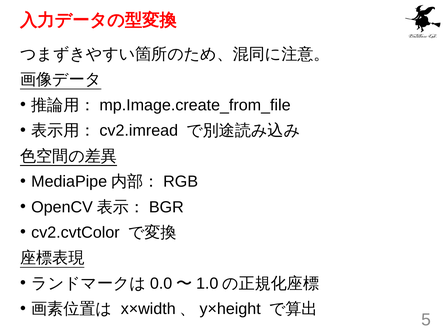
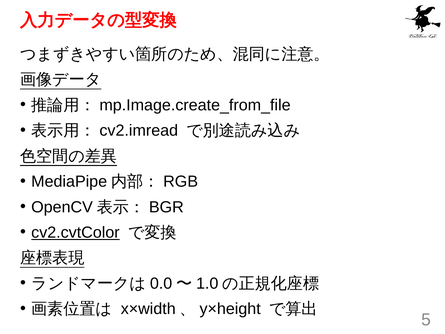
cv2.cvtColor underline: none -> present (75, 232)
